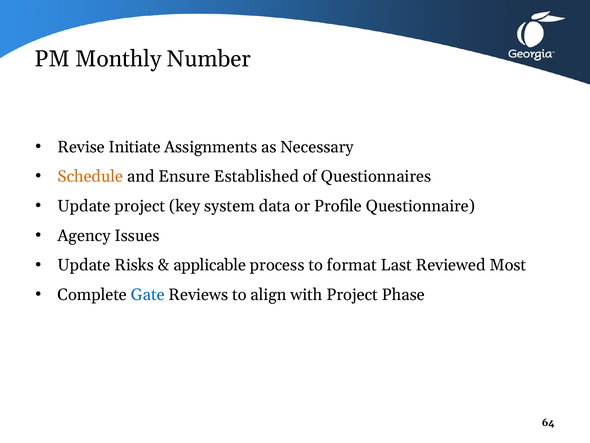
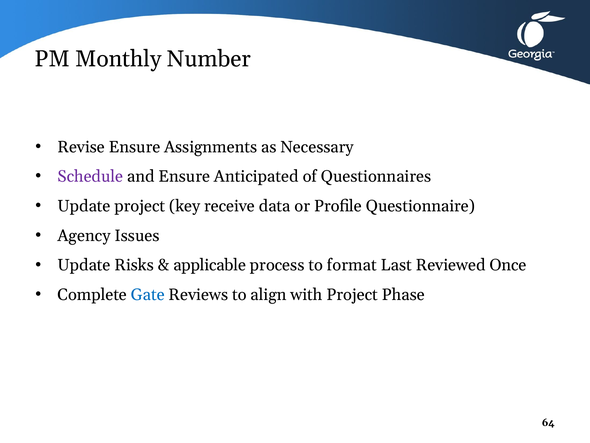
Revise Initiate: Initiate -> Ensure (135, 147)
Schedule colour: orange -> purple (90, 176)
Established: Established -> Anticipated (256, 176)
system: system -> receive (230, 206)
Most: Most -> Once (508, 265)
